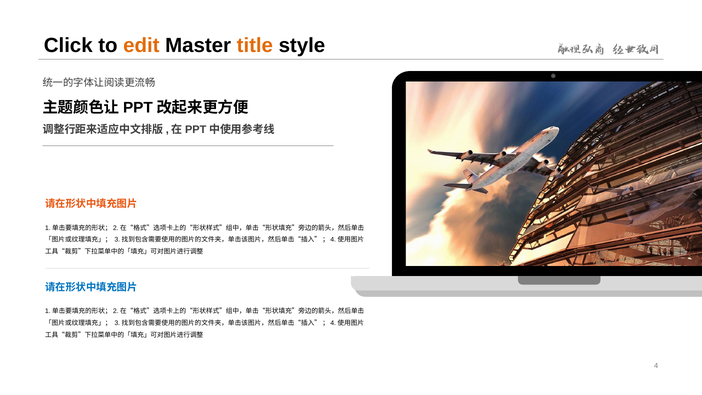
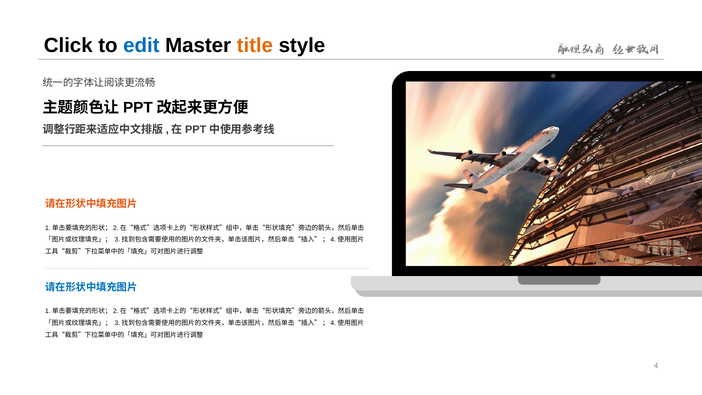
edit colour: orange -> blue (141, 45)
